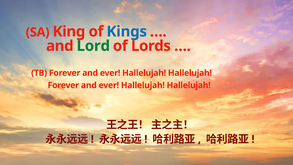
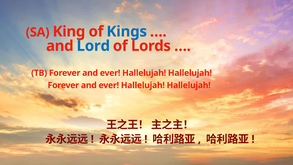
Lord colour: green -> blue (93, 46)
